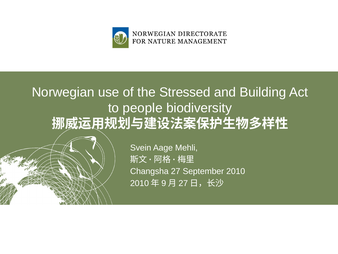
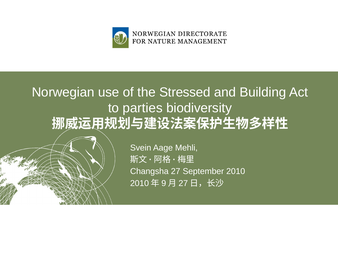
people: people -> parties (143, 108)
